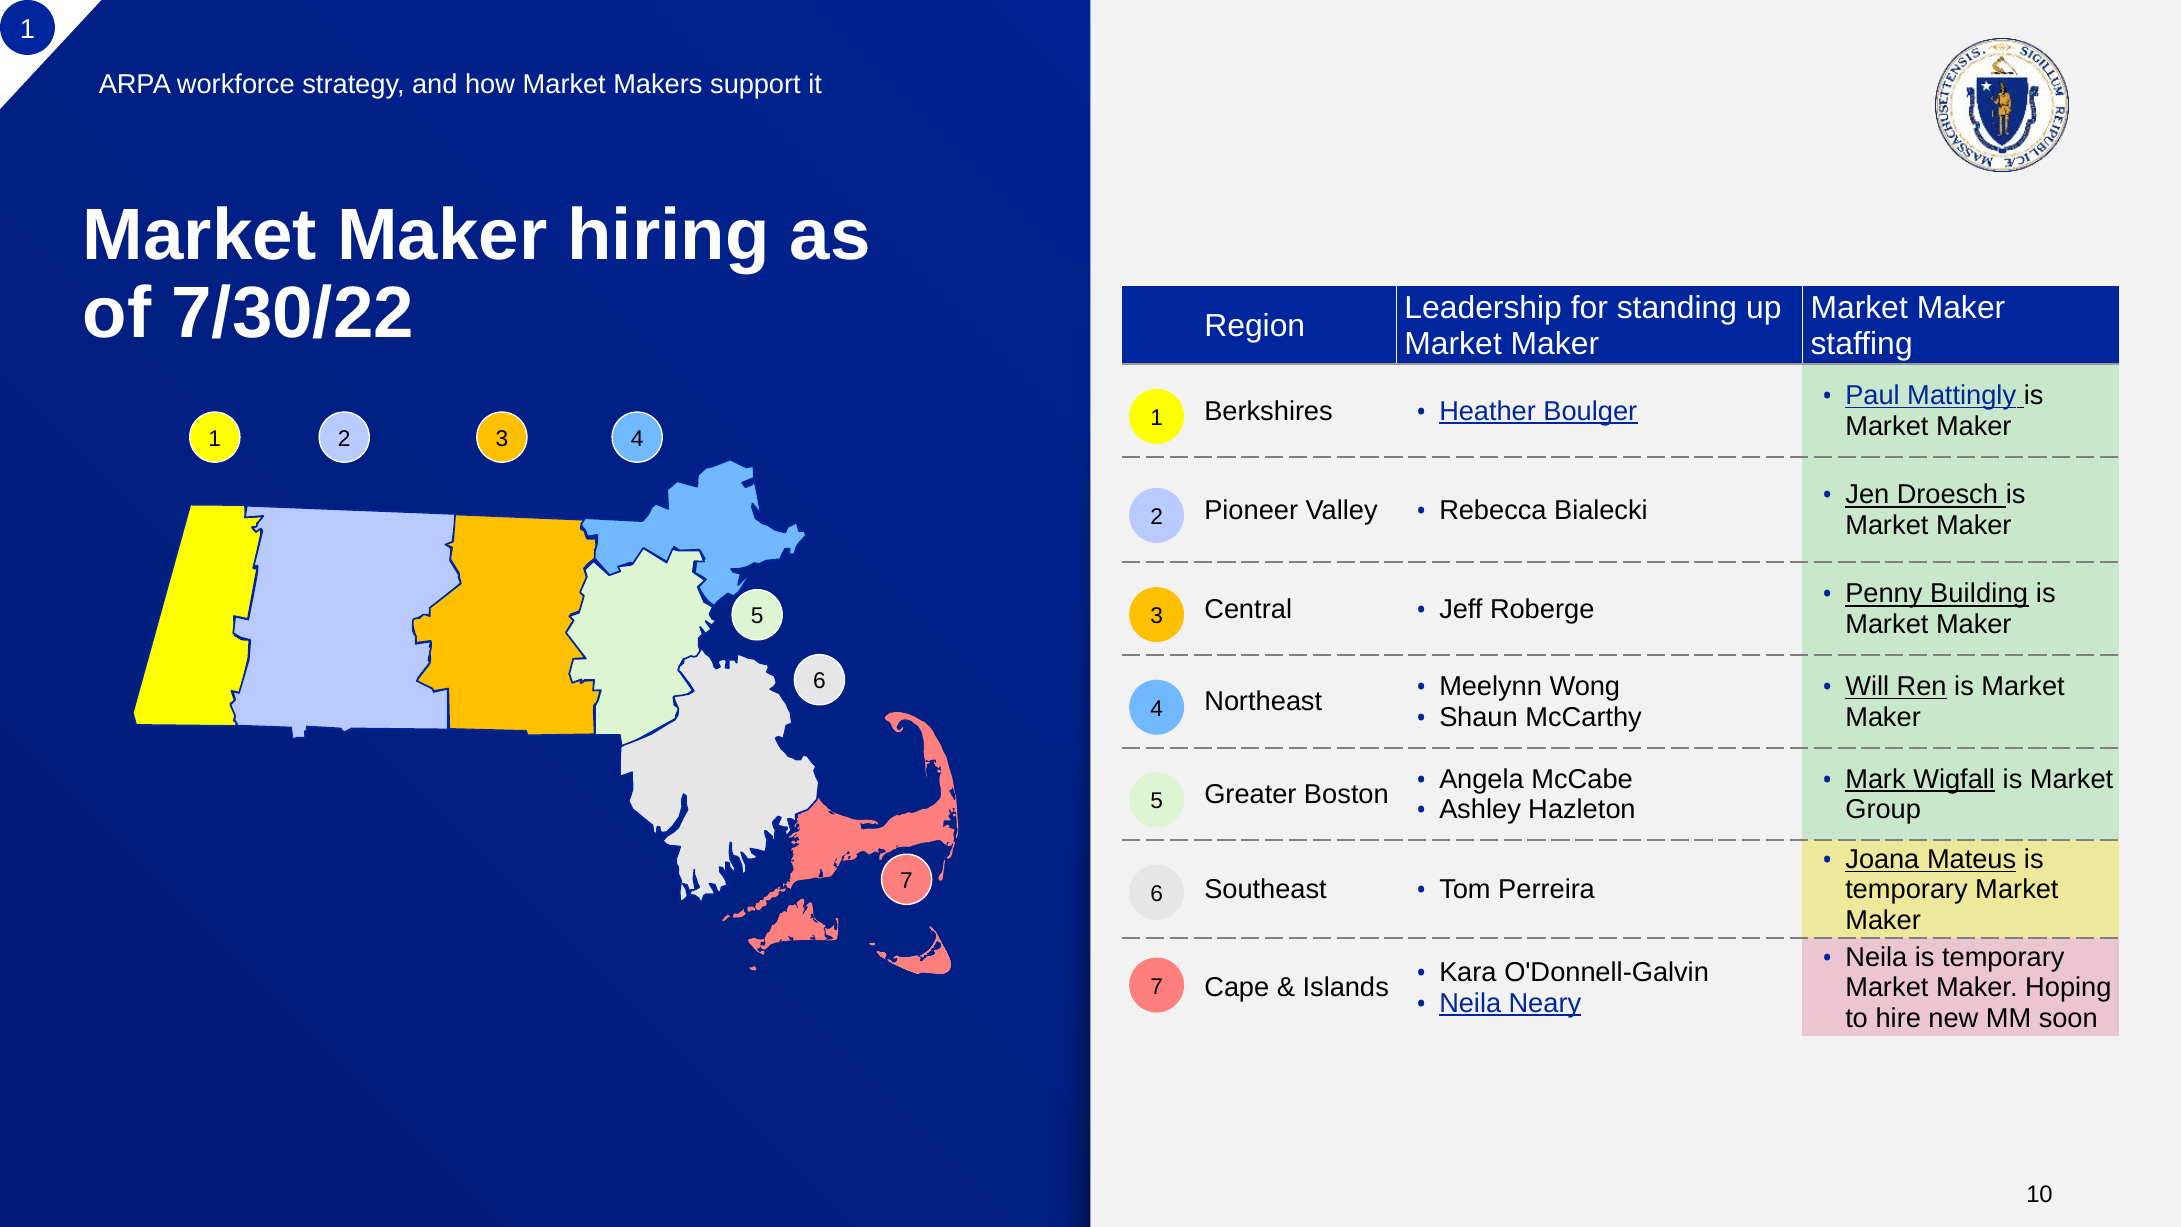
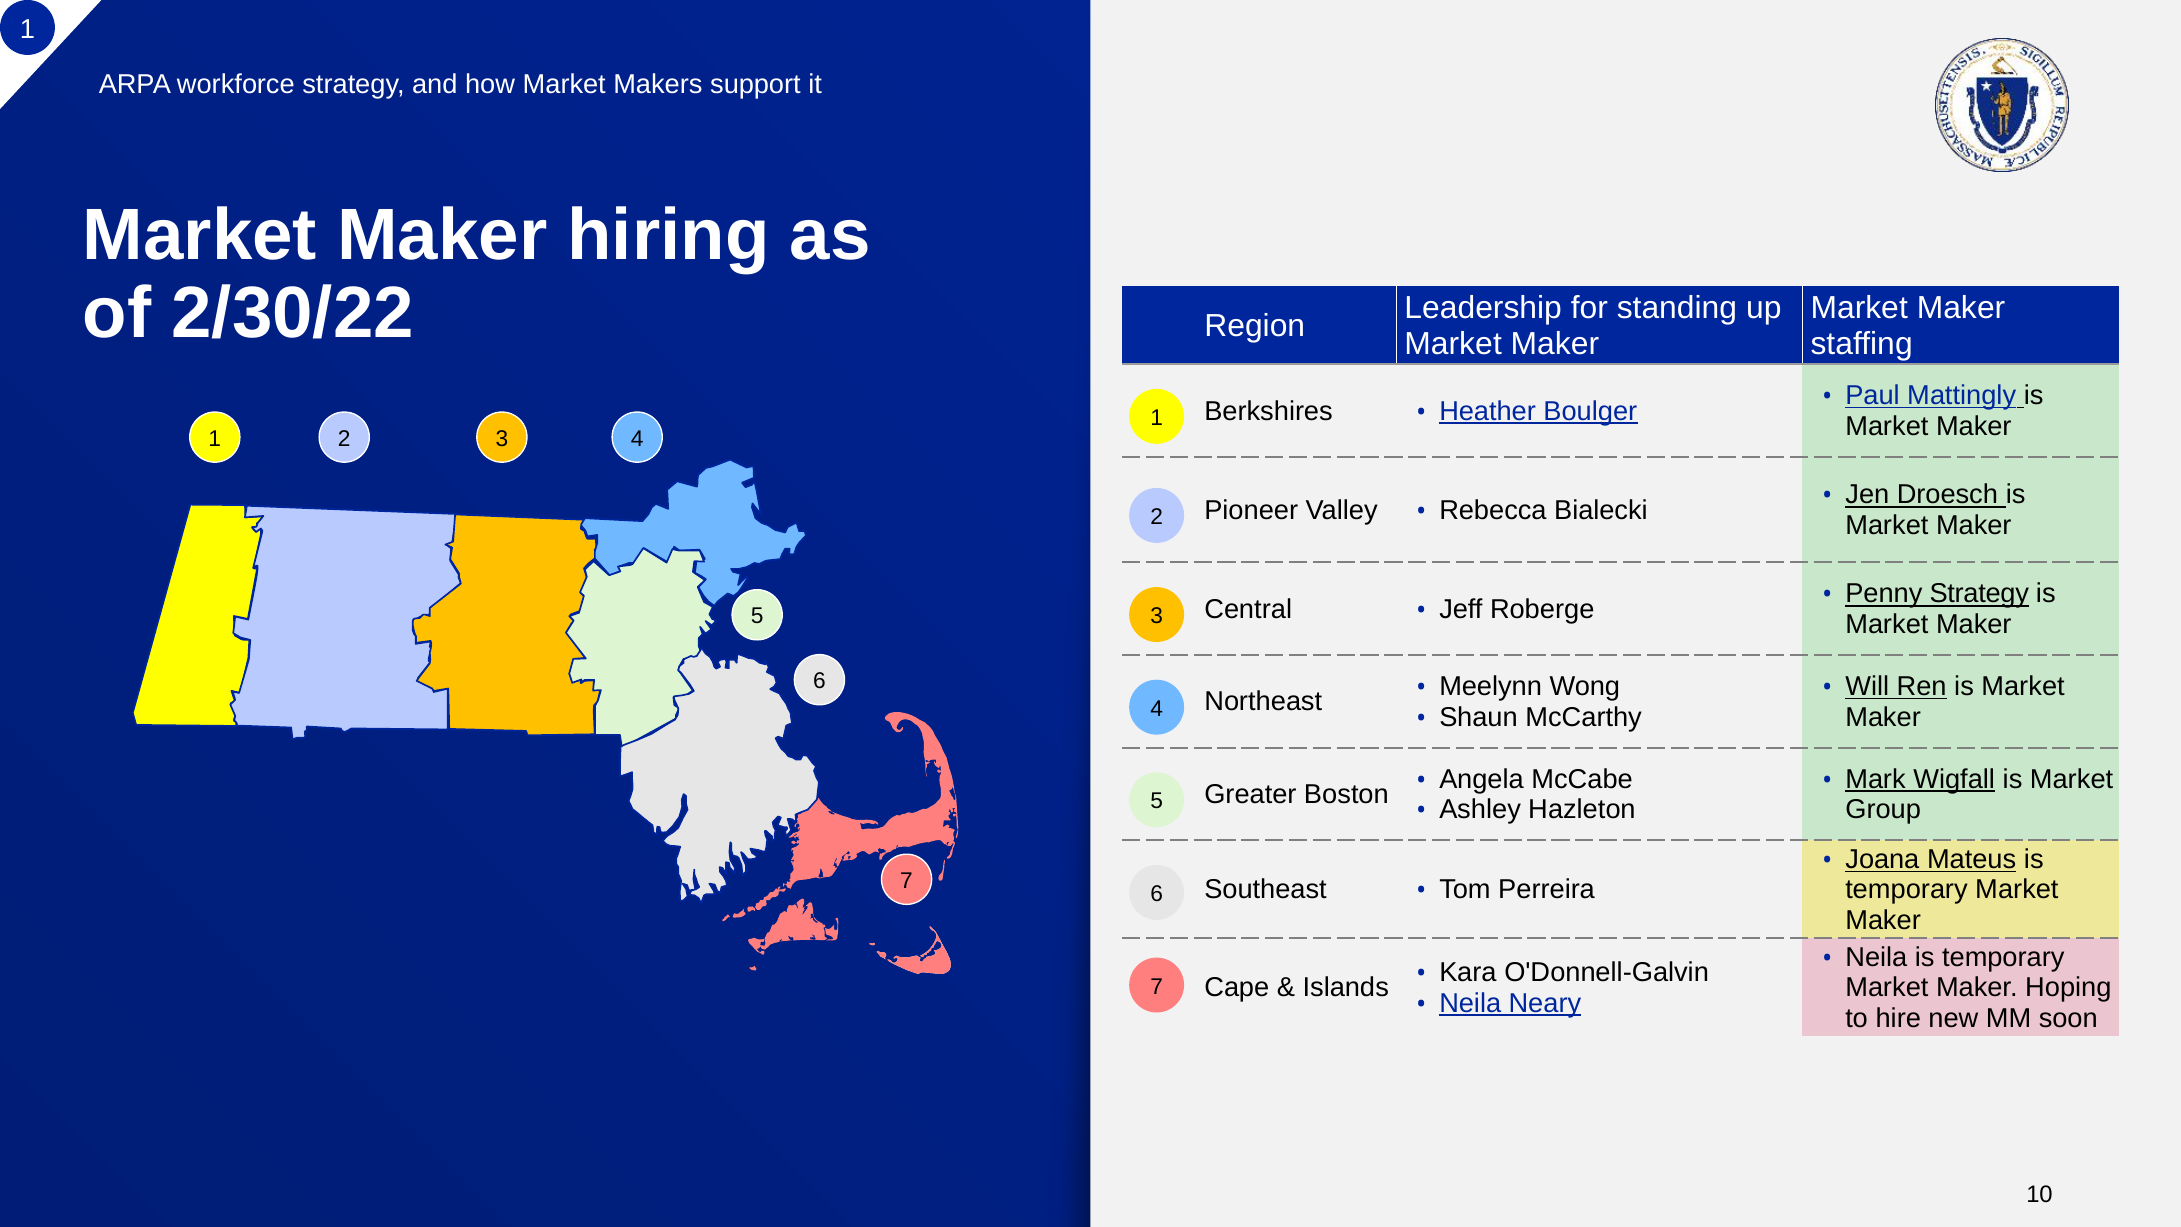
7/30/22: 7/30/22 -> 2/30/22 (293, 314)
Penny Building: Building -> Strategy (1979, 594)
